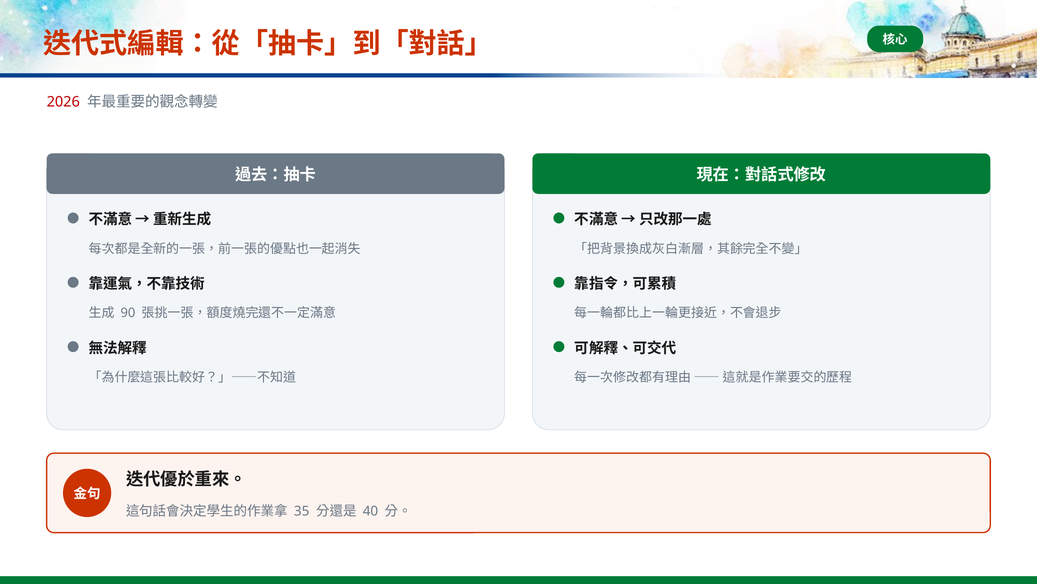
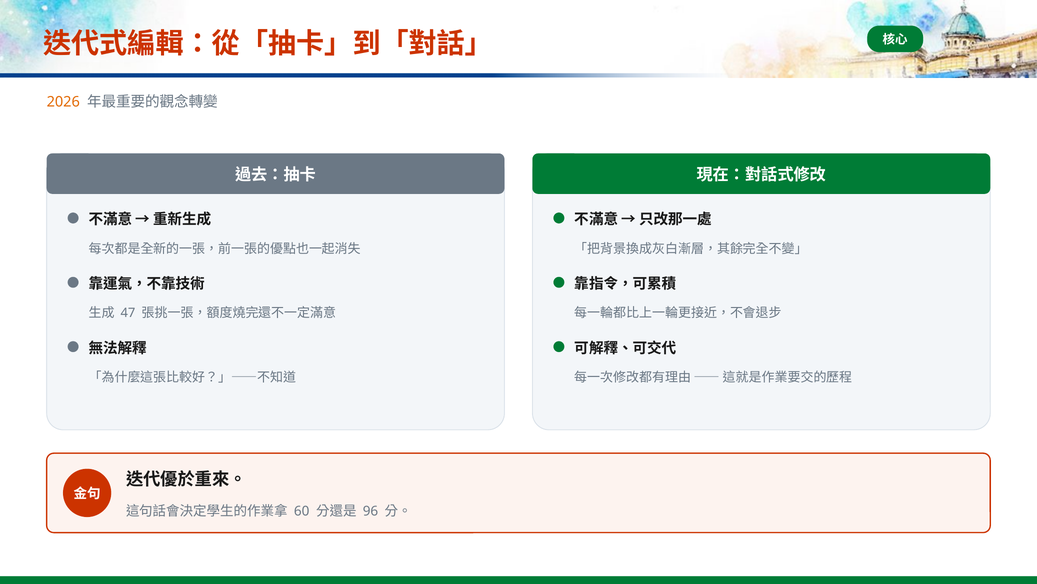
2026 colour: red -> orange (63, 102)
90: 90 -> 47 (128, 313)
35: 35 -> 60 (302, 511)
40: 40 -> 96 (370, 511)
